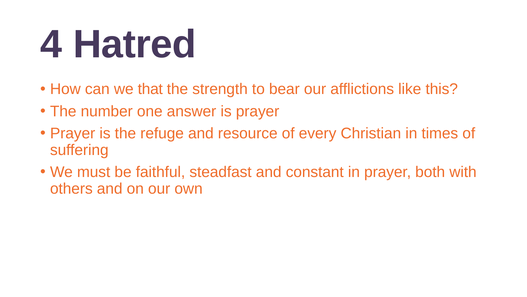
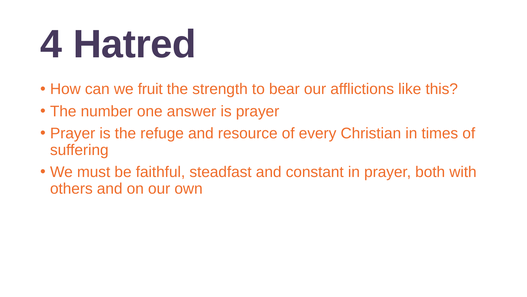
that: that -> fruit (150, 89)
